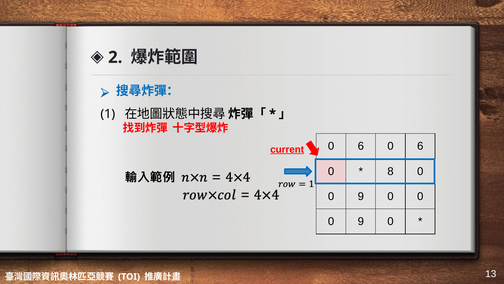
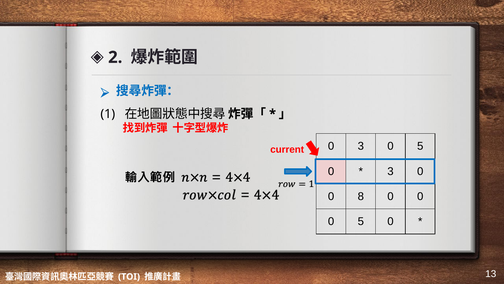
6: 6 -> 3 (361, 146)
6: 6 -> 5 (420, 146)
current underline: present -> none (287, 149)
8: 8 -> 3 (391, 171)
9: 9 -> 8 (361, 196)
9: 9 -> 5 (361, 221)
